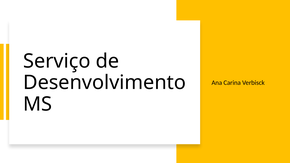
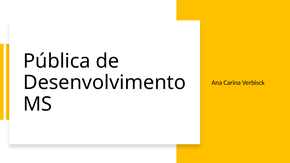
Serviço: Serviço -> Pública (57, 61)
